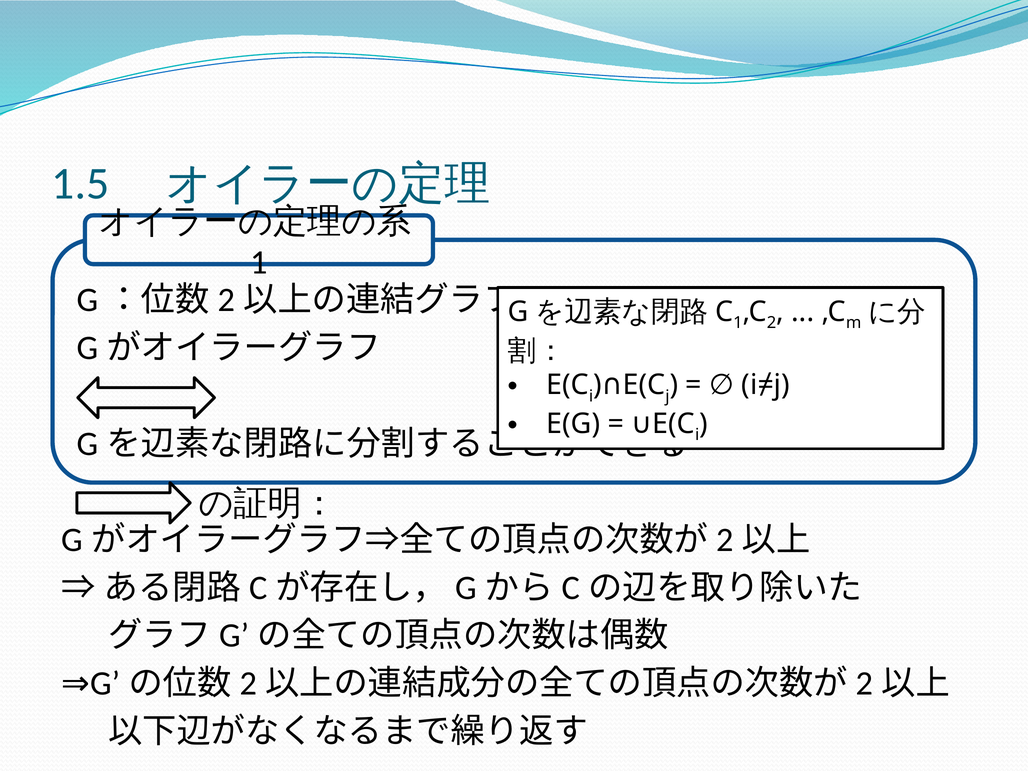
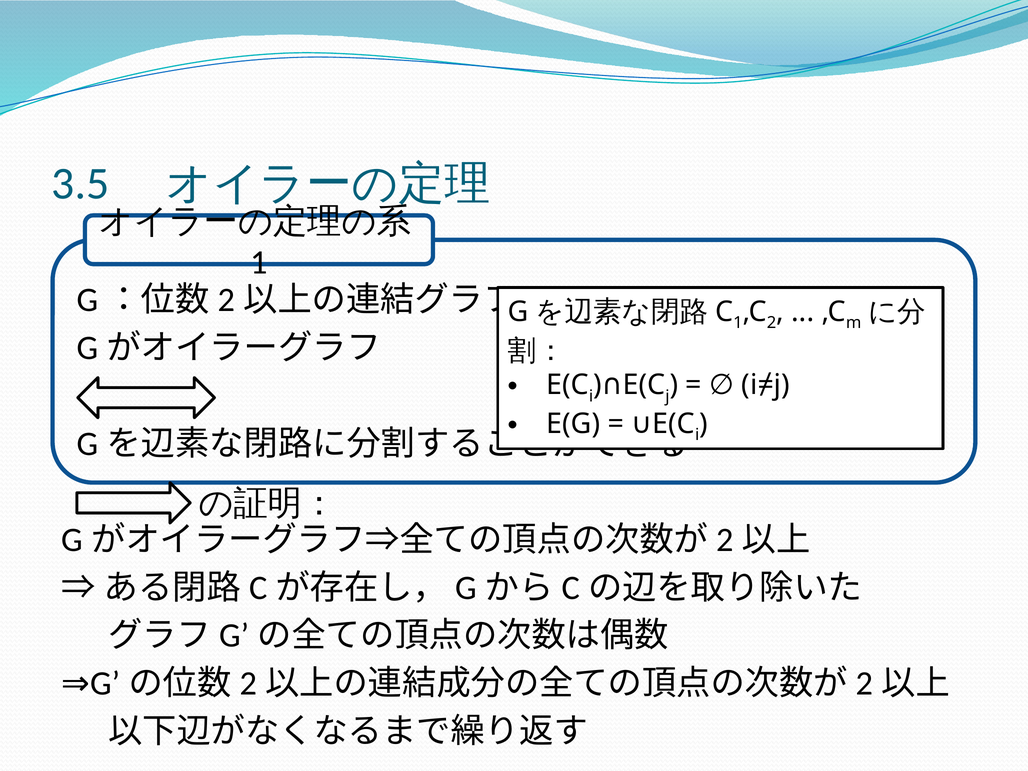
1.5: 1.5 -> 3.5 (80, 183)
